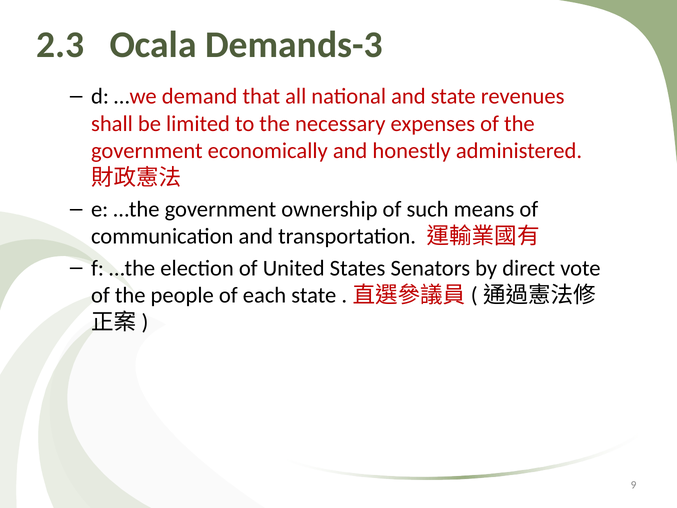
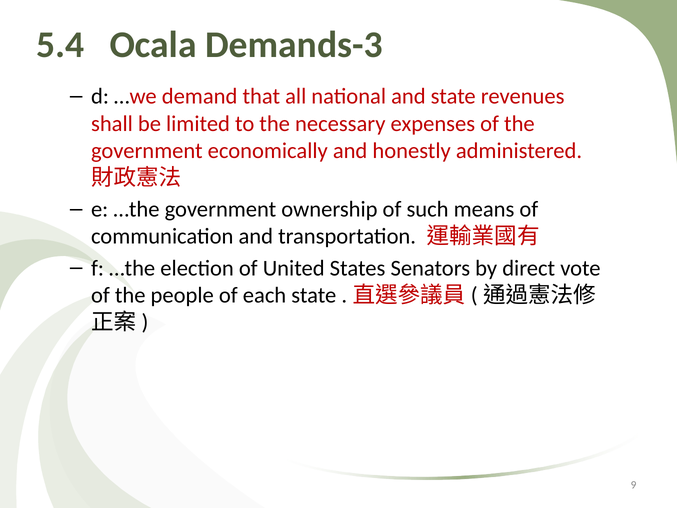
2.3: 2.3 -> 5.4 (60, 45)
